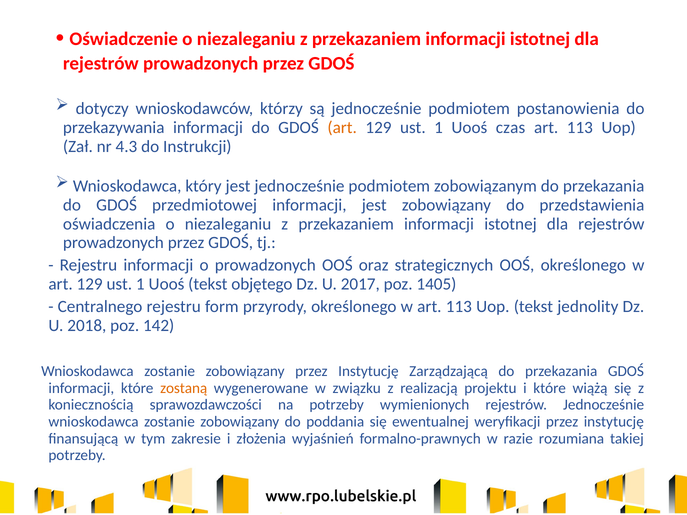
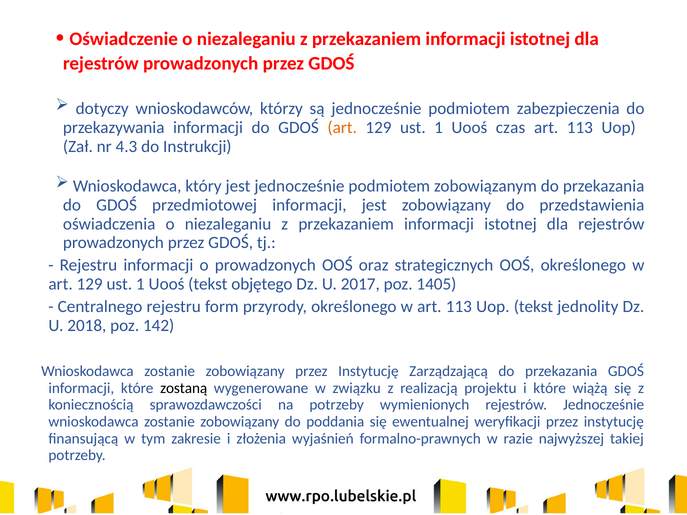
postanowienia: postanowienia -> zabezpieczenia (568, 109)
zostaną colour: orange -> black (184, 388)
rozumiana: rozumiana -> najwyższej (571, 439)
